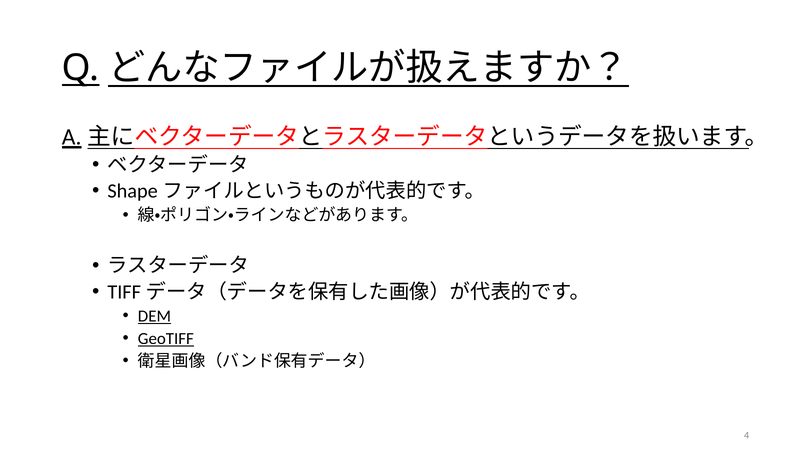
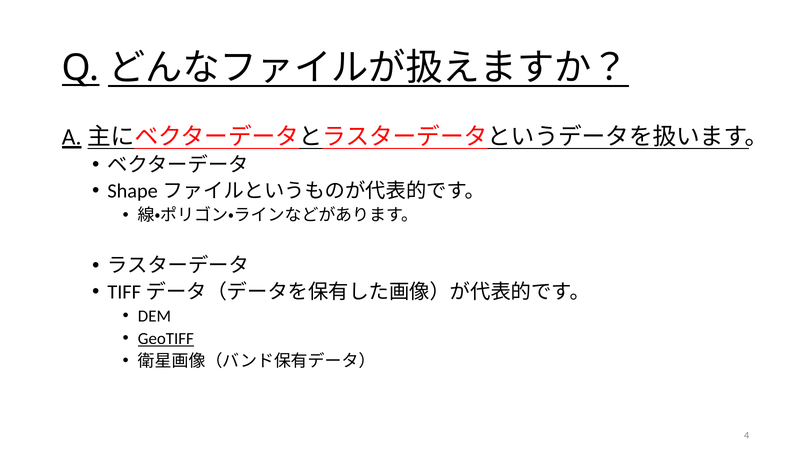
DEM underline: present -> none (154, 316)
